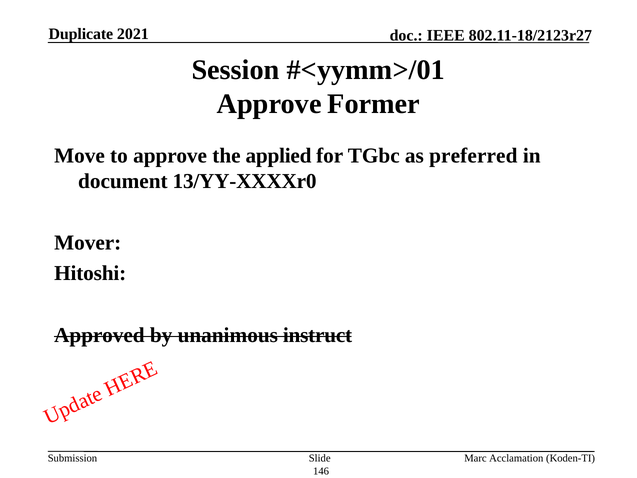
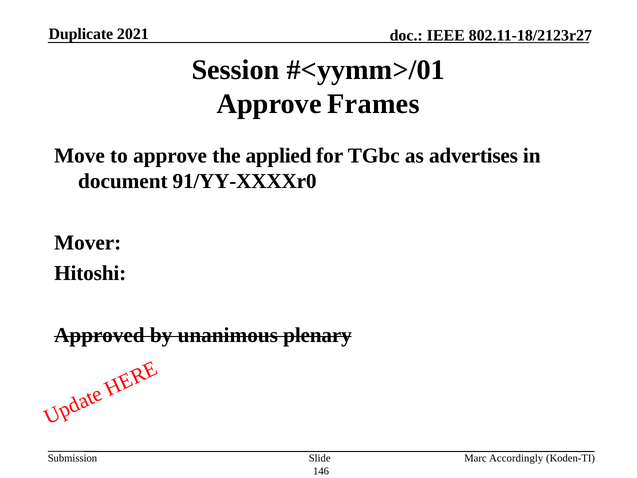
Former: Former -> Frames (373, 104)
preferred: preferred -> advertises (473, 155)
13/YY-XXXXr0: 13/YY-XXXXr0 -> 91/YY-XXXXr0 (245, 181)
instruct: instruct -> plenary (318, 335)
Acclamation: Acclamation -> Accordingly (516, 458)
